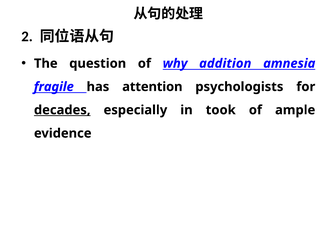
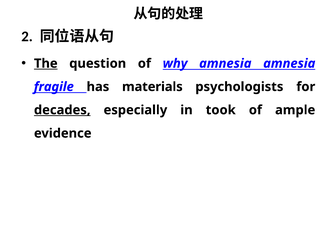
The underline: none -> present (46, 64)
why addition: addition -> amnesia (225, 64)
attention: attention -> materials (152, 87)
